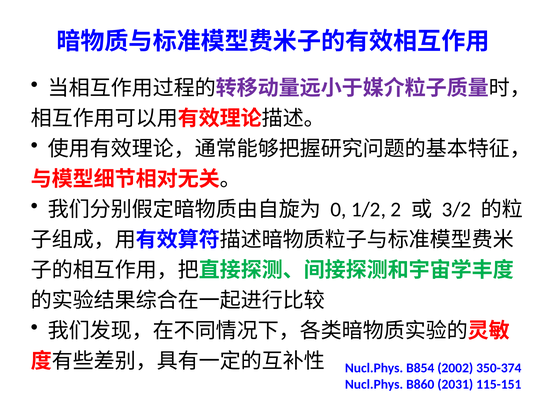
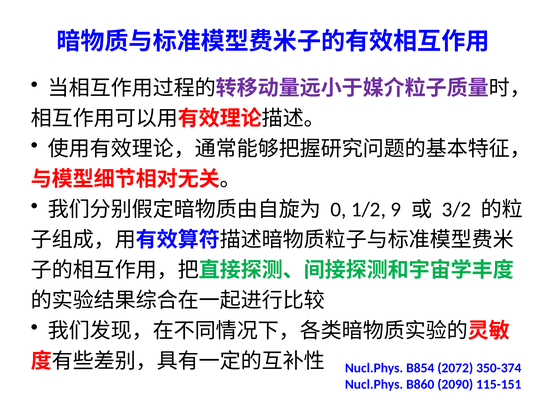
2: 2 -> 9 (396, 210)
2002: 2002 -> 2072 (455, 368)
2031: 2031 -> 2090 (455, 384)
